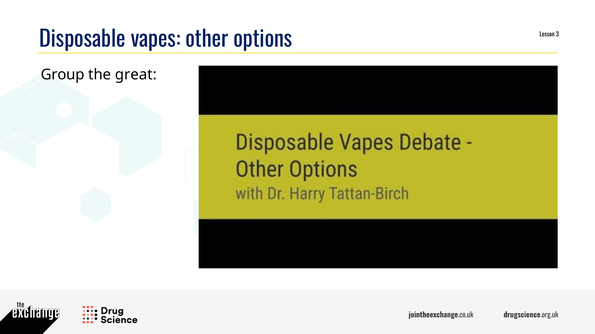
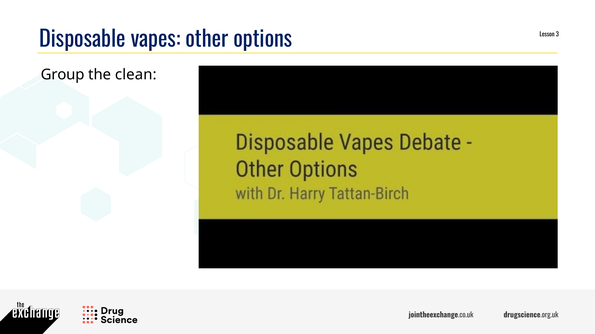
great: great -> clean (136, 75)
